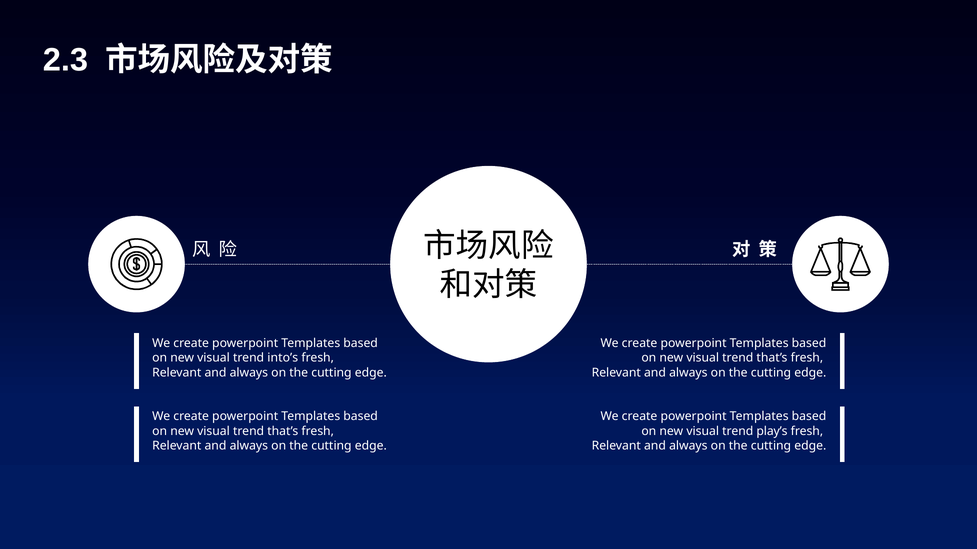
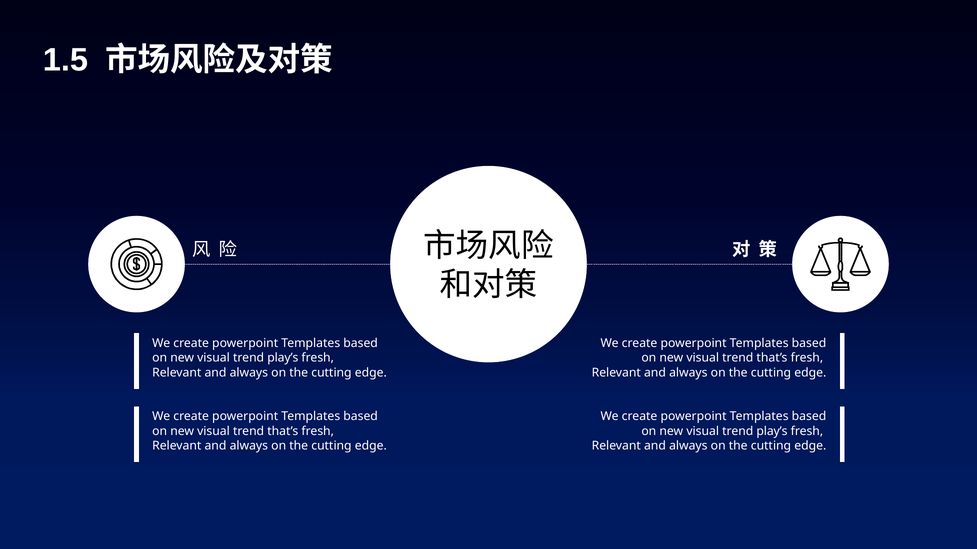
2.3: 2.3 -> 1.5 (65, 60)
into’s: into’s -> play’s (283, 358)
